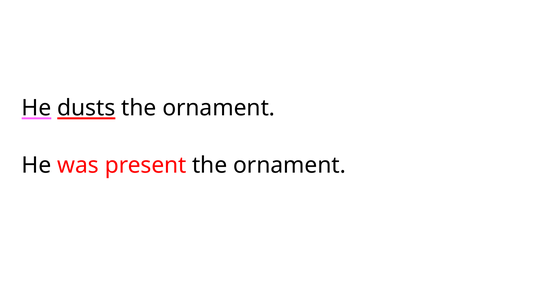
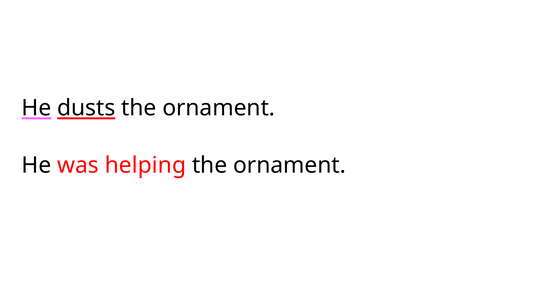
present: present -> helping (145, 166)
